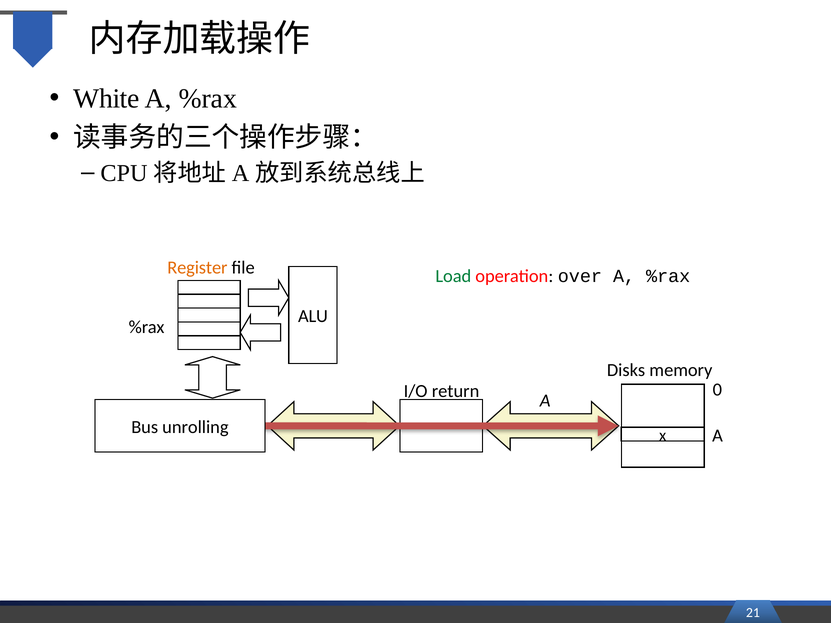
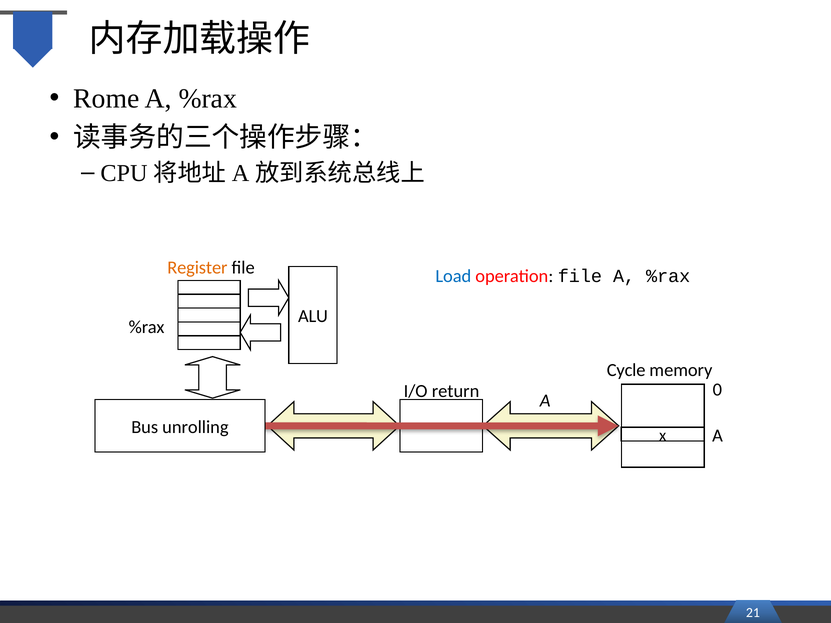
White: White -> Rome (106, 99)
Load colour: green -> blue (453, 276)
operation over: over -> file (580, 276)
Disks: Disks -> Cycle (626, 370)
